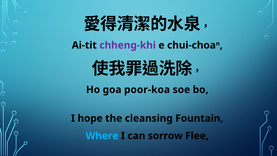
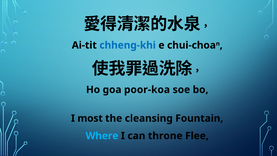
chheng-khi colour: purple -> blue (128, 45)
hope: hope -> most (90, 118)
sorrow: sorrow -> throne (165, 136)
